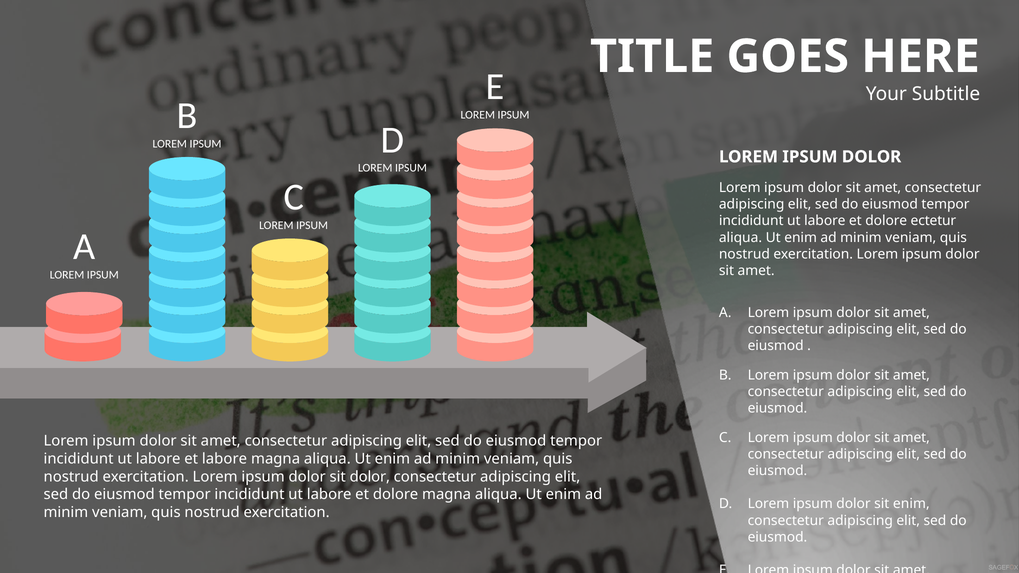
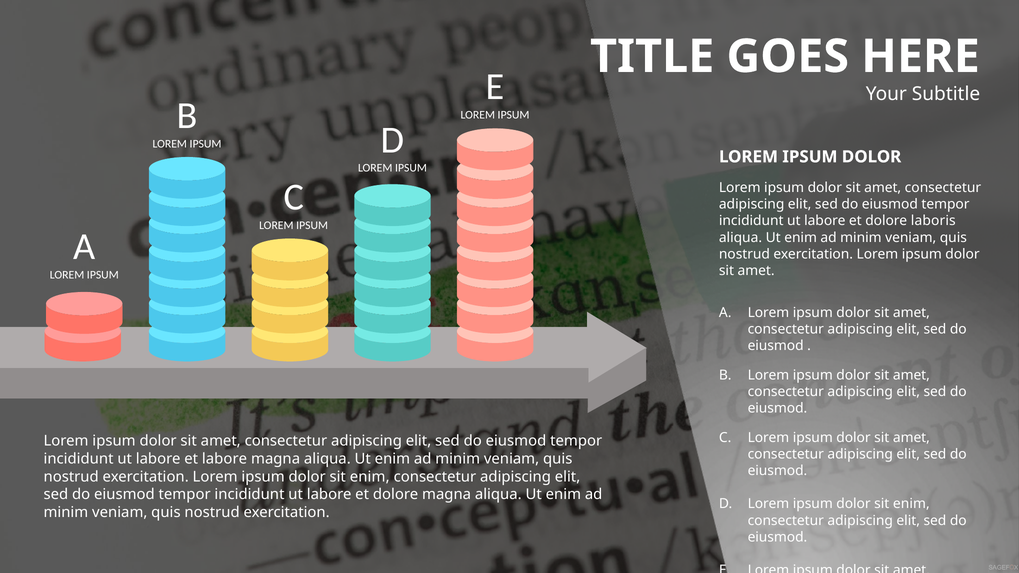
ectetur: ectetur -> laboris (933, 221)
dolor: dolor -> enim (370, 477)
